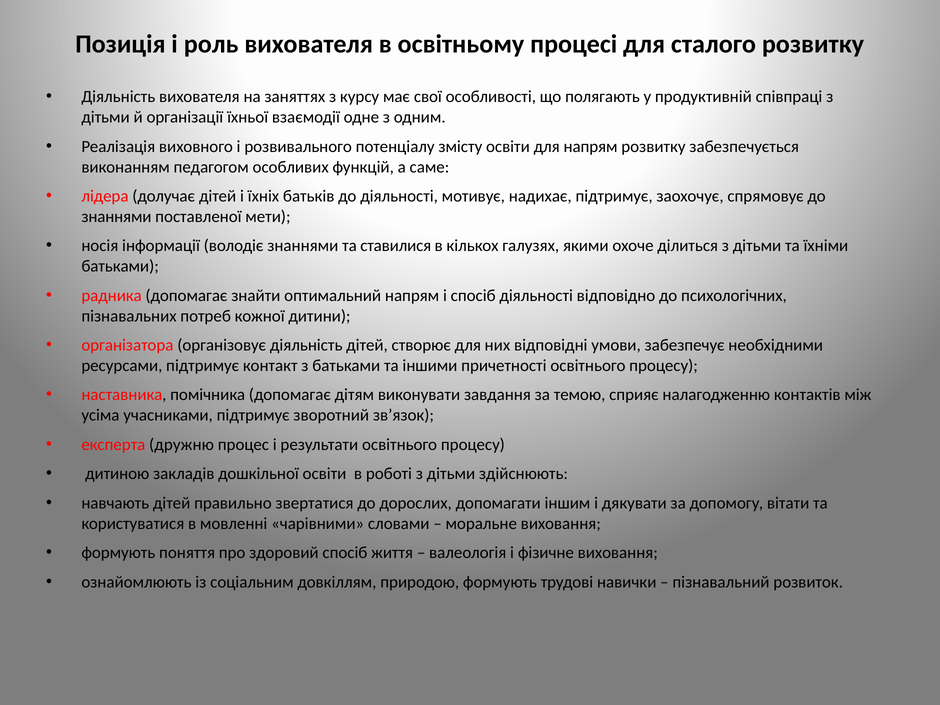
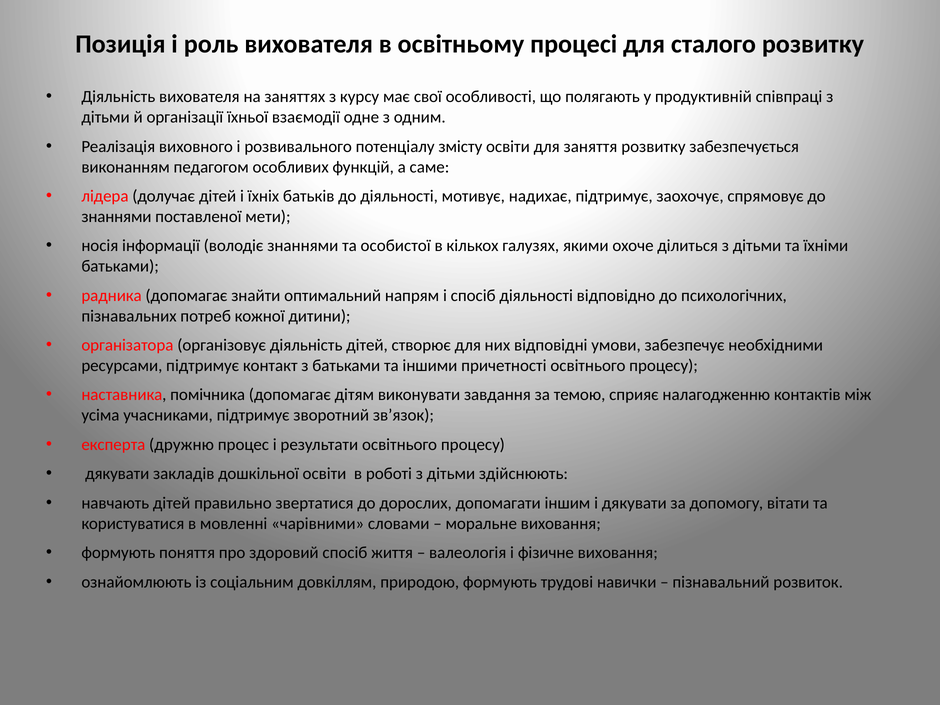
для напрям: напрям -> заняття (590, 147)
ставилися: ставилися -> особистої (396, 246)
дитиною: дитиною -> дякувати (117, 474)
